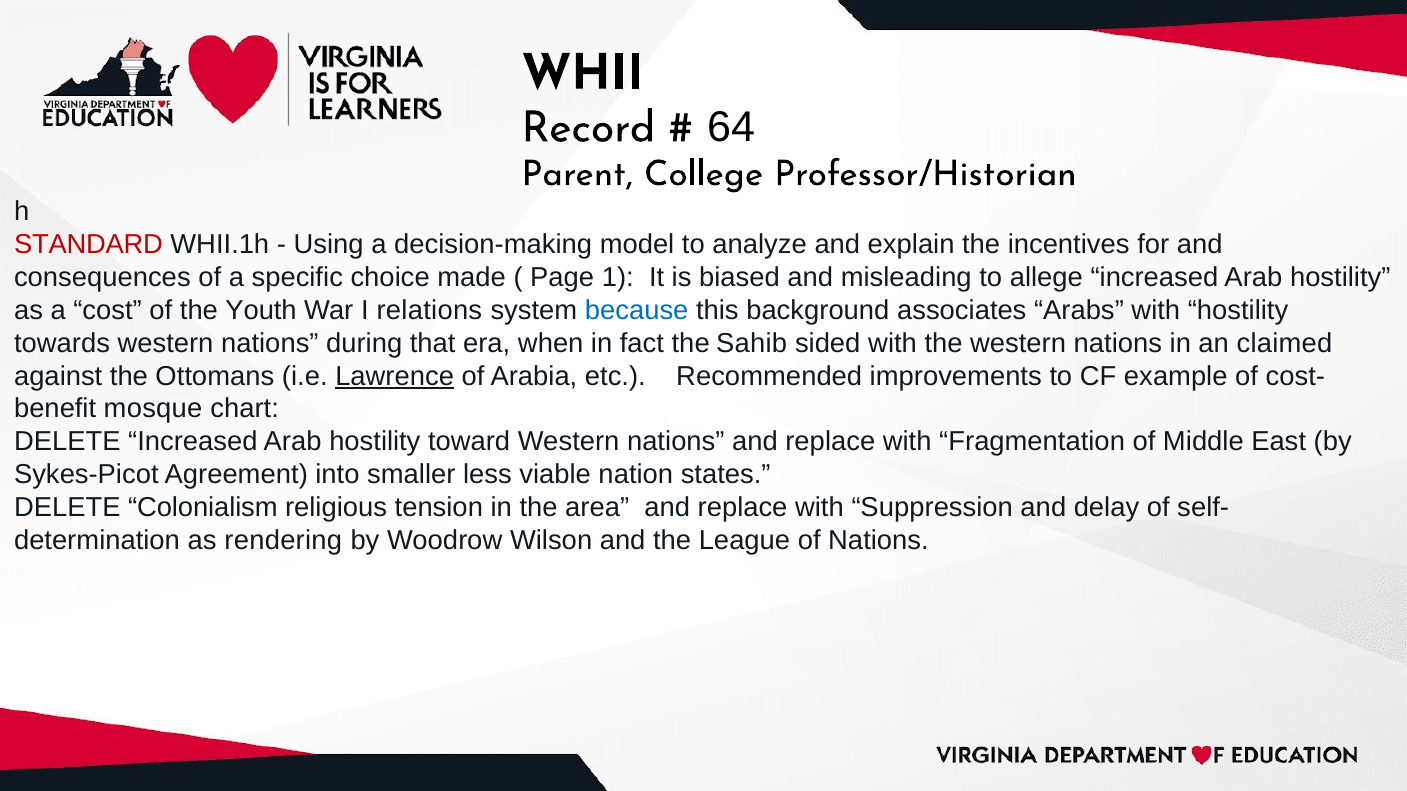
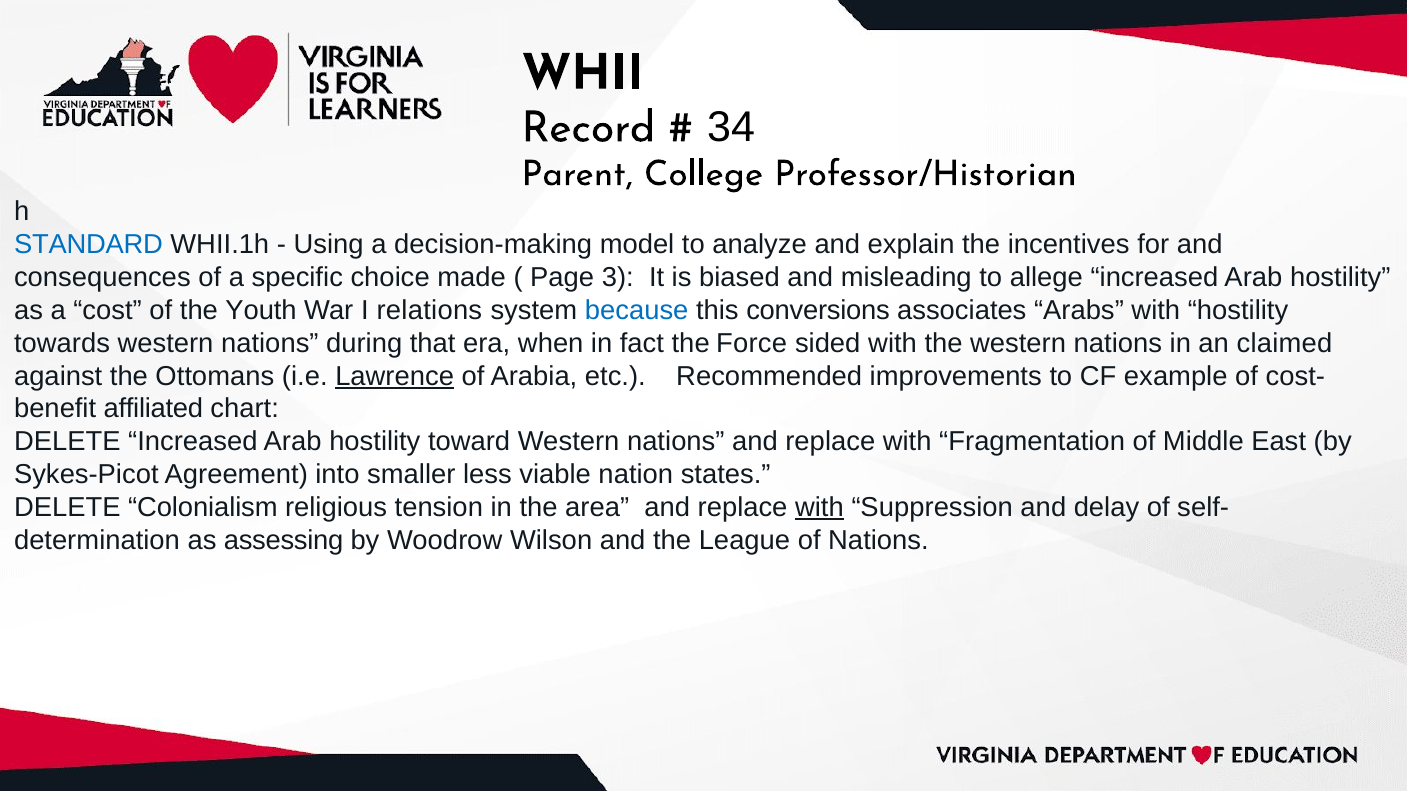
64: 64 -> 34 (731, 127)
STANDARD colour: red -> blue (88, 245)
1: 1 -> 3 (618, 278)
background: background -> conversions (818, 311)
Sahib: Sahib -> Force (752, 343)
mosque: mosque -> affiliated (153, 409)
with underline: none -> present (819, 508)
rendering: rendering -> assessing (284, 540)
